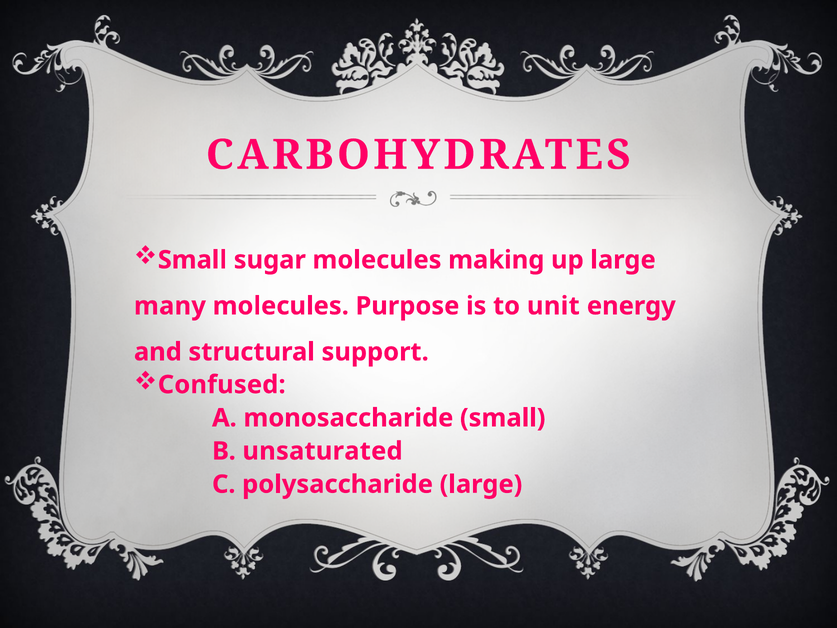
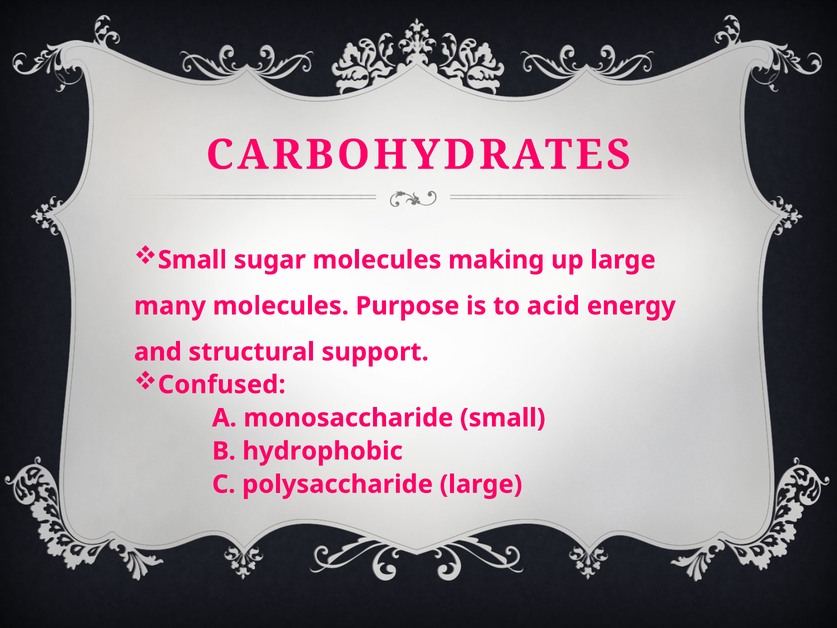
unit: unit -> acid (553, 306)
unsaturated: unsaturated -> hydrophobic (323, 451)
